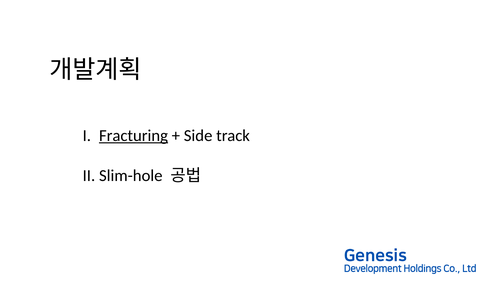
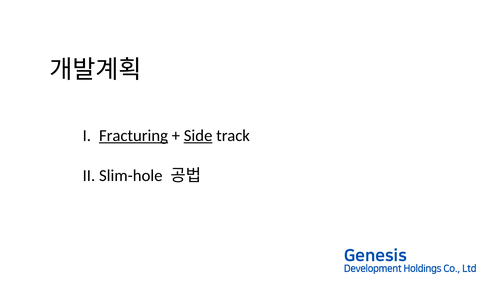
Side underline: none -> present (198, 135)
